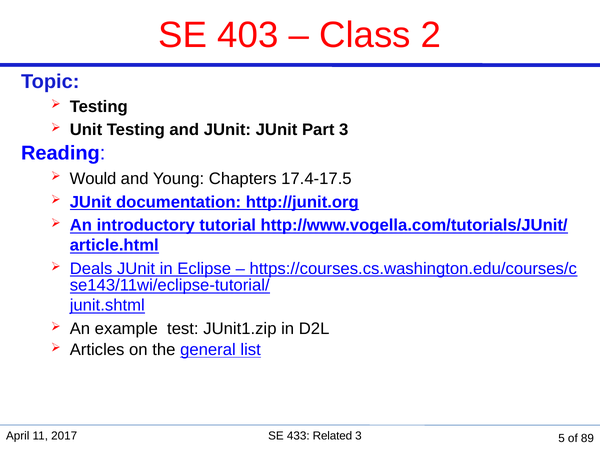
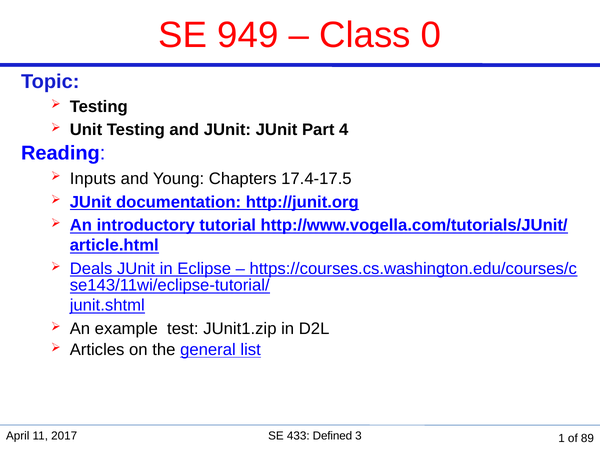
403: 403 -> 949 (248, 35)
2: 2 -> 0 (431, 35)
Part 3: 3 -> 4 (344, 130)
Would: Would -> Inputs (93, 179)
Related: Related -> Defined (332, 436)
5: 5 -> 1 (562, 438)
